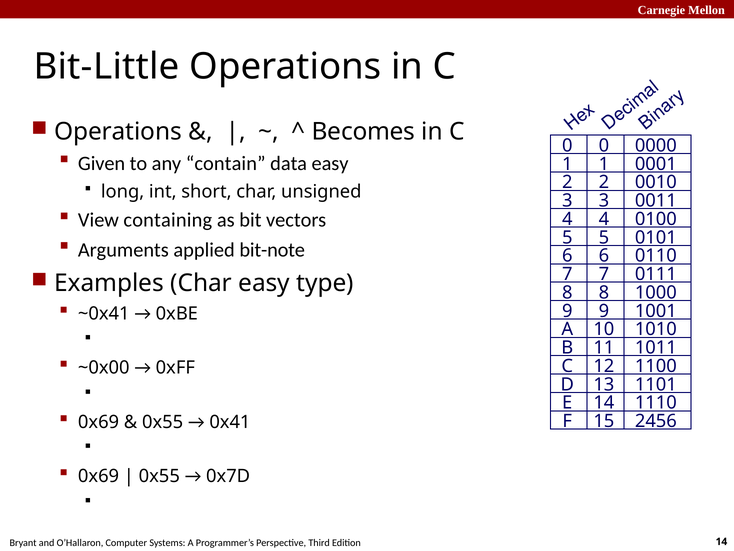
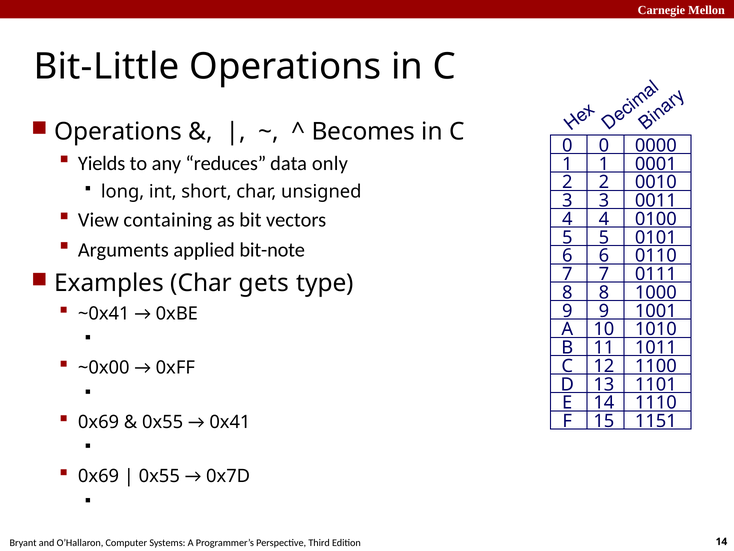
Given: Given -> Yields (102, 163)
contain: contain -> reduces (226, 163)
data easy: easy -> only (330, 163)
Char easy: easy -> gets (264, 283)
2456: 2456 -> 1151 (656, 421)
